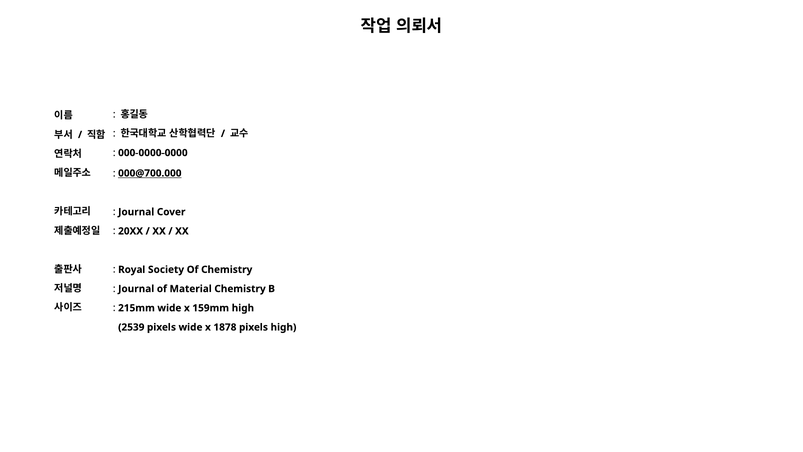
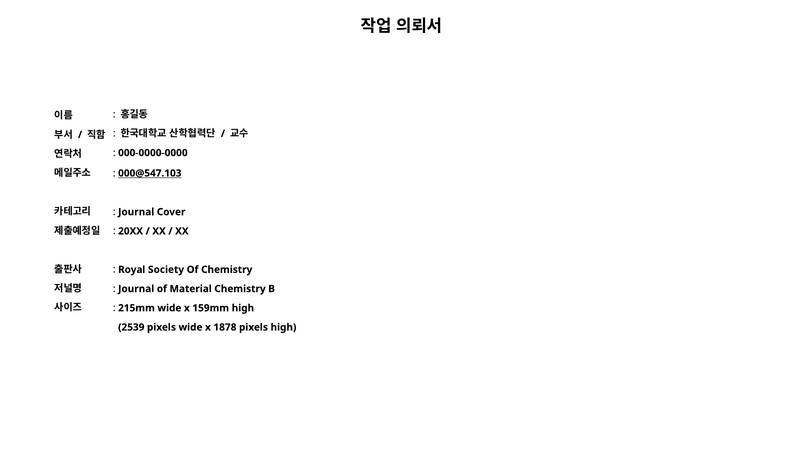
000@700.000: 000@700.000 -> 000@547.103 (150, 173)
